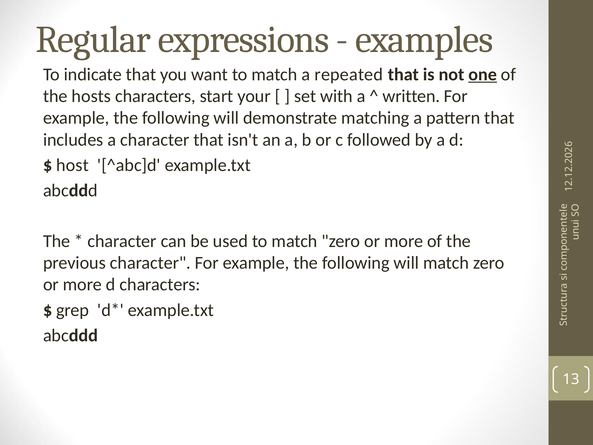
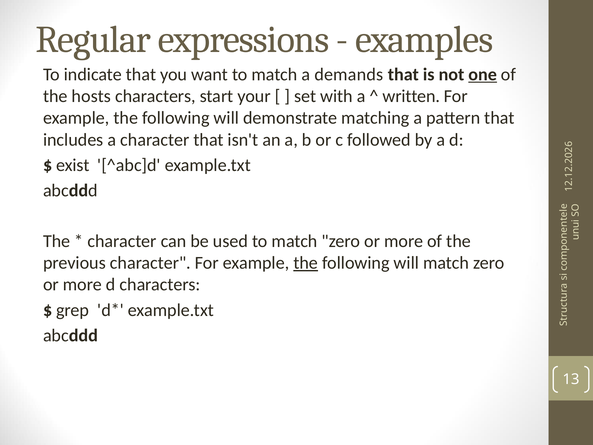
repeated: repeated -> demands (349, 74)
host: host -> exist (73, 165)
the underline: none -> present (306, 263)
